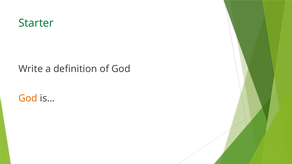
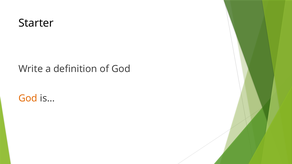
Starter colour: green -> black (36, 23)
